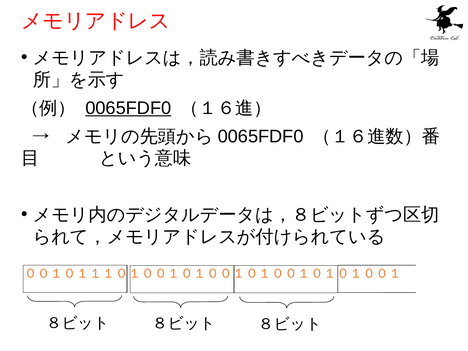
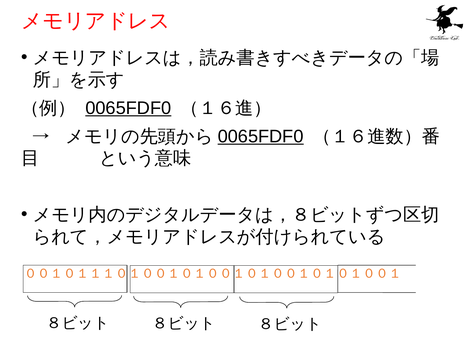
0065FDF0 underline: none -> present (261, 136)
